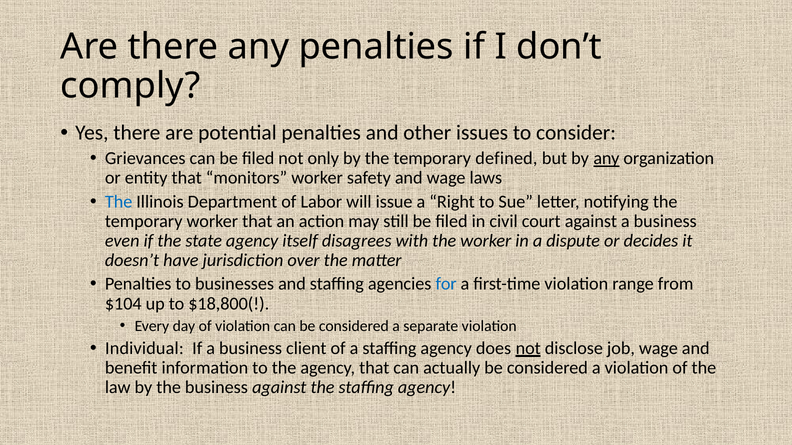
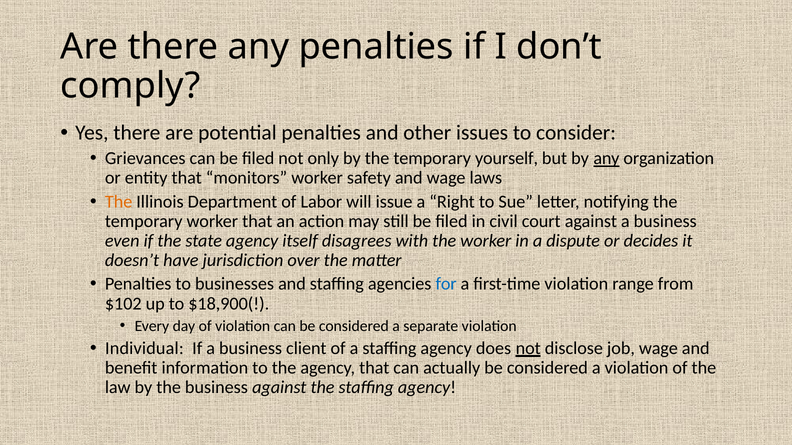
defined: defined -> yourself (507, 159)
The colour: blue -> orange (119, 202)
$104: $104 -> $102 (123, 304)
$18,800(: $18,800( -> $18,900( (229, 304)
